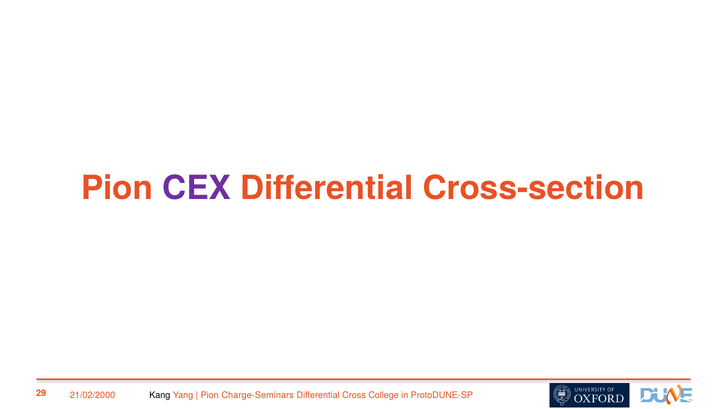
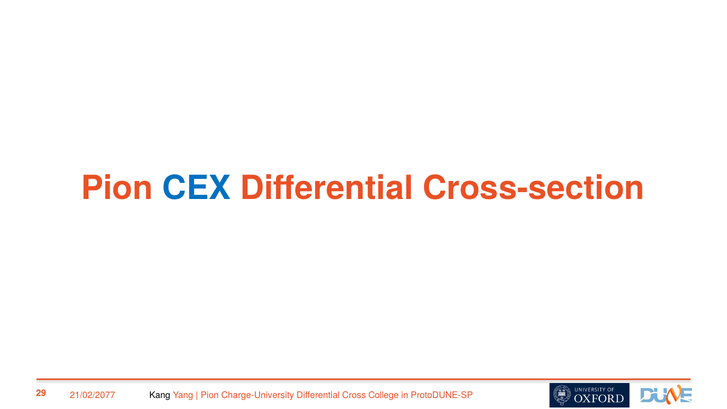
CEX colour: purple -> blue (197, 188)
Charge-Seminars: Charge-Seminars -> Charge-University (258, 395)
21/02/2000: 21/02/2000 -> 21/02/2077 (93, 395)
